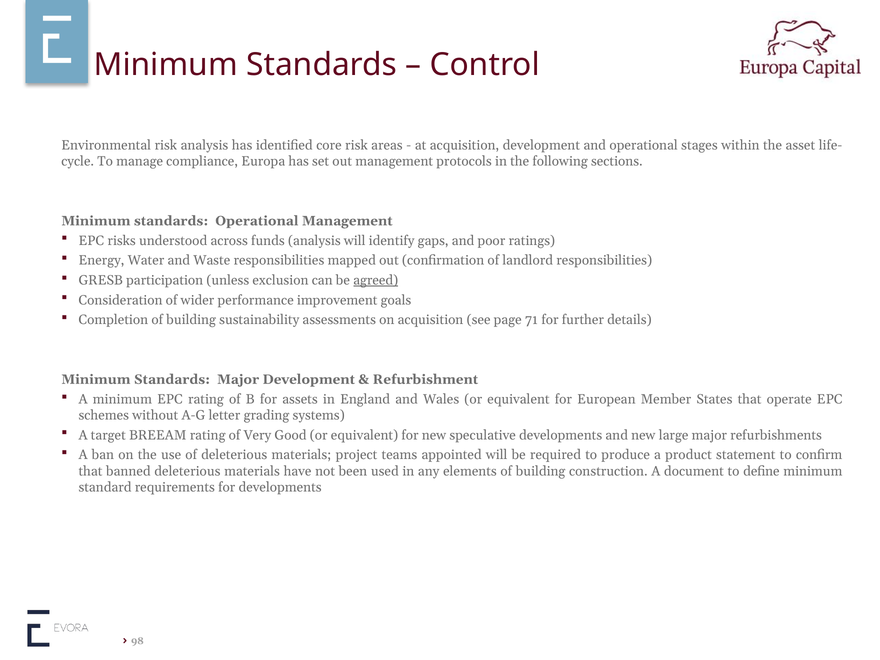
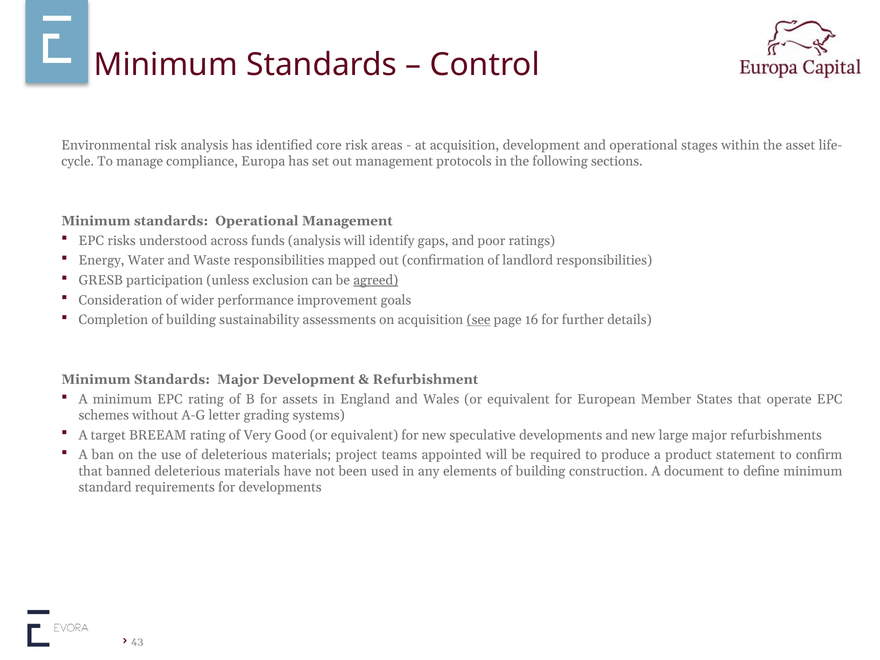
see underline: none -> present (479, 320)
71: 71 -> 16 (532, 320)
98: 98 -> 43 (137, 641)
